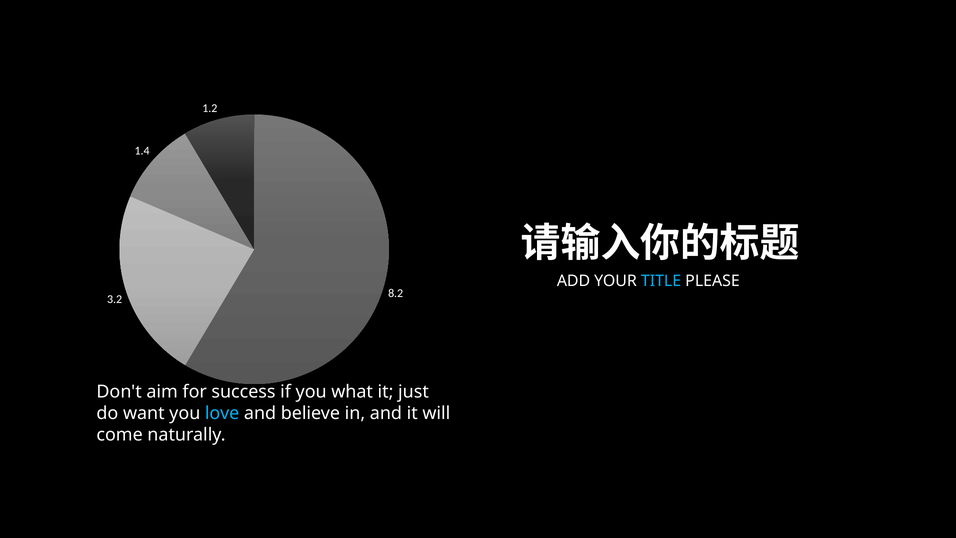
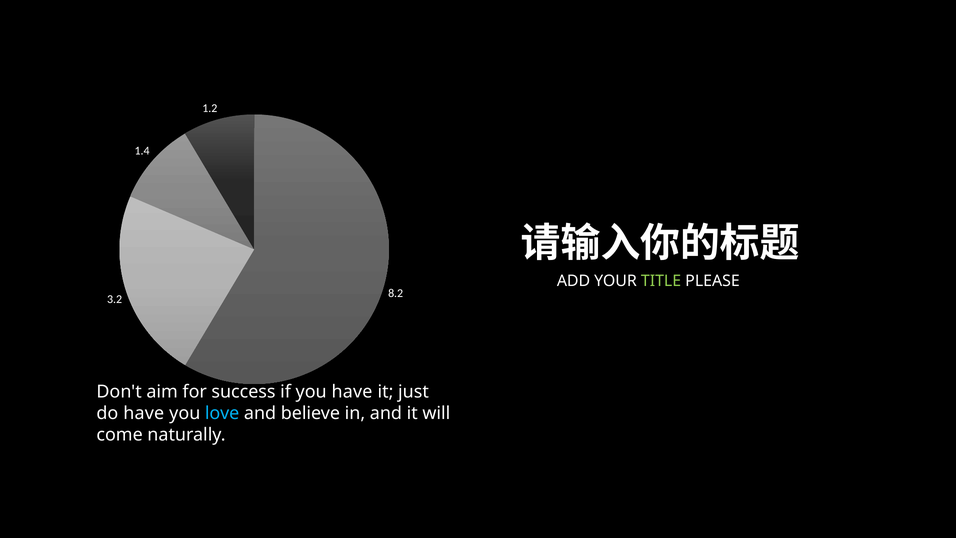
TITLE colour: light blue -> light green (661, 281)
you what: what -> have (352, 392)
do want: want -> have (144, 413)
